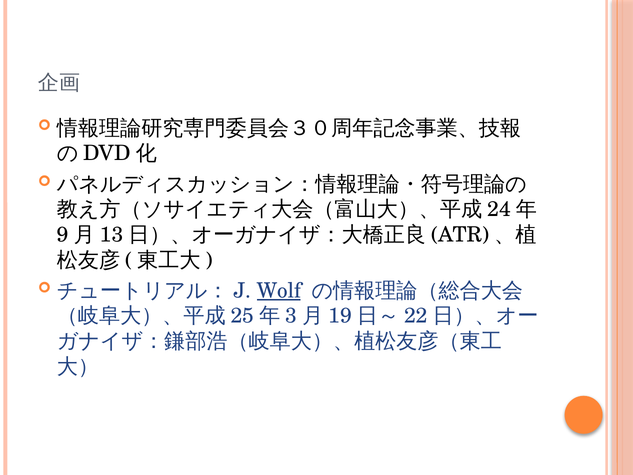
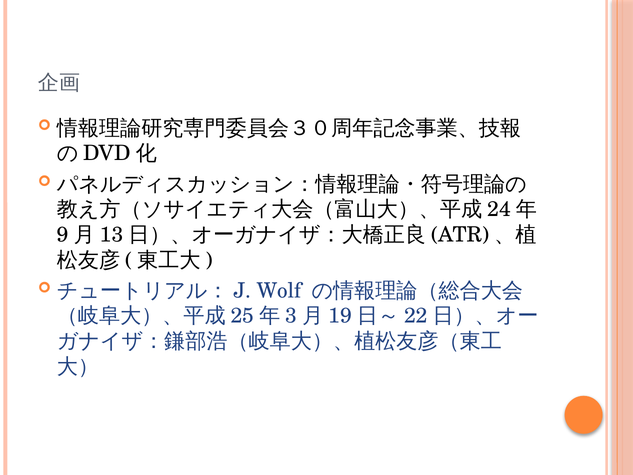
Wolf underline: present -> none (279, 291)
